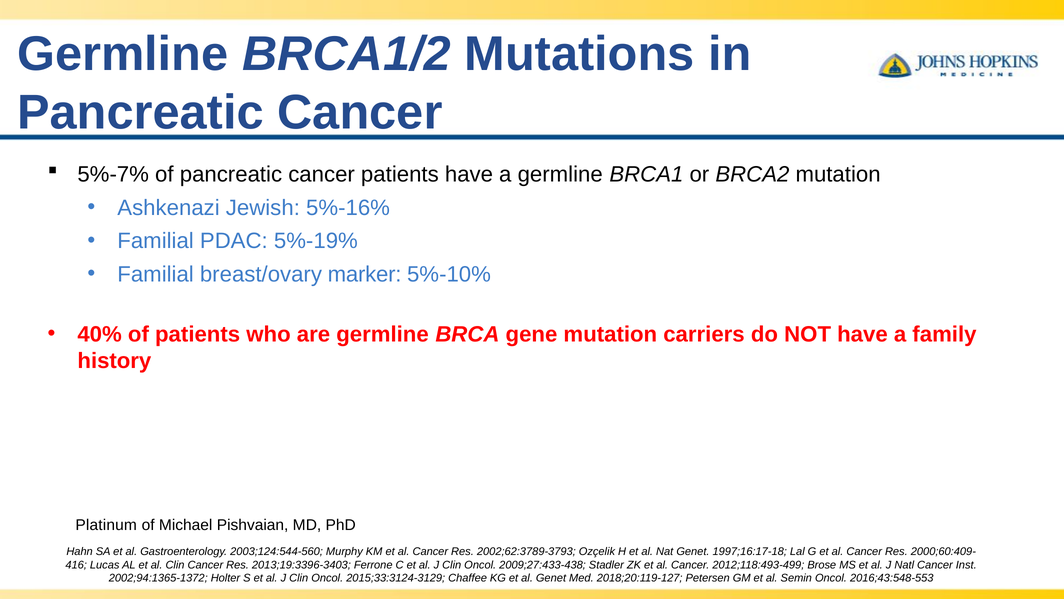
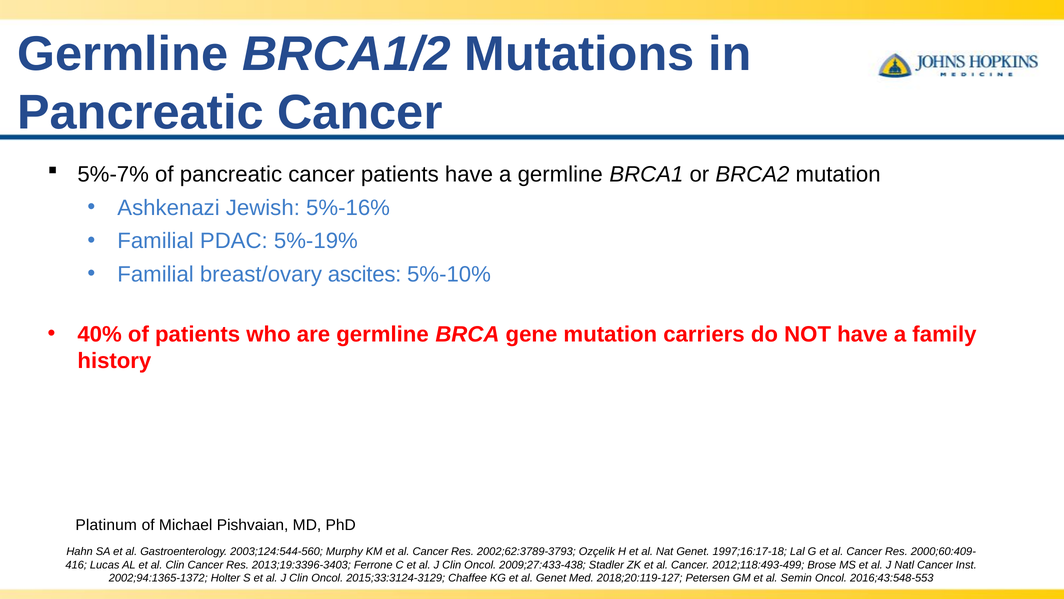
marker: marker -> ascites (365, 274)
